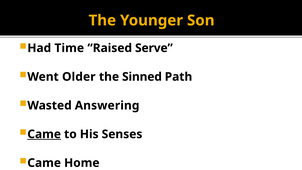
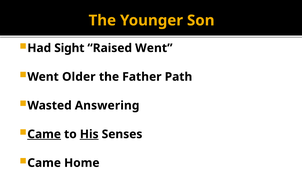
Time: Time -> Sight (69, 48)
Raised Serve: Serve -> Went (154, 48)
Sinned: Sinned -> Father (142, 77)
His underline: none -> present (89, 134)
